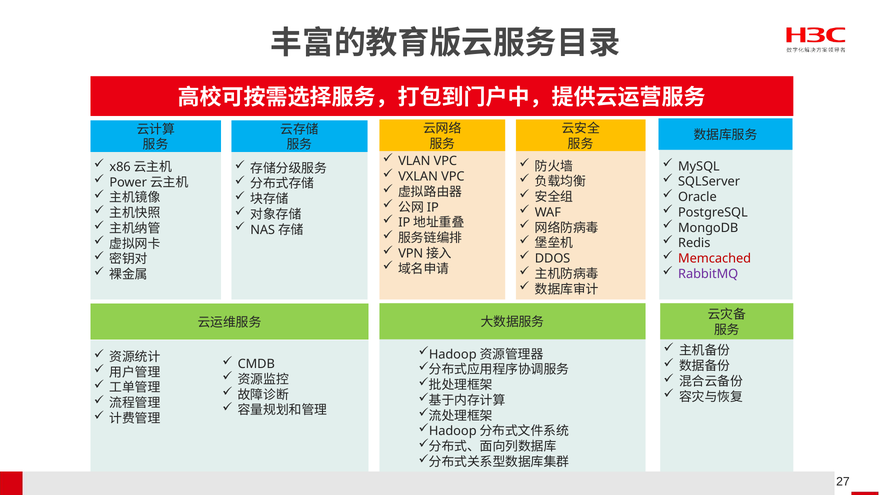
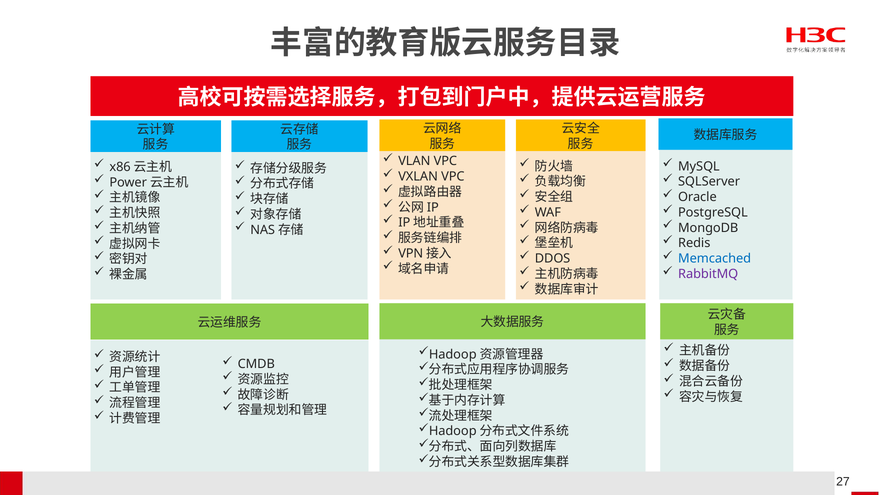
Memcached colour: red -> blue (715, 259)
